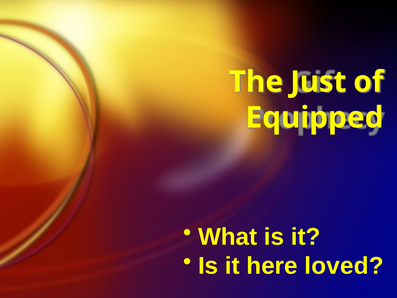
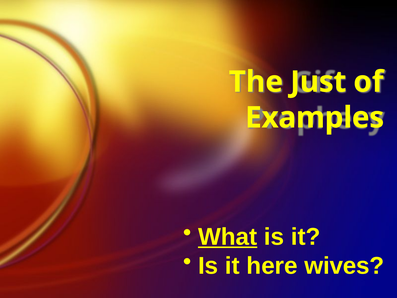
Equipped: Equipped -> Examples (315, 118)
What underline: none -> present (228, 237)
loved: loved -> wives (344, 266)
